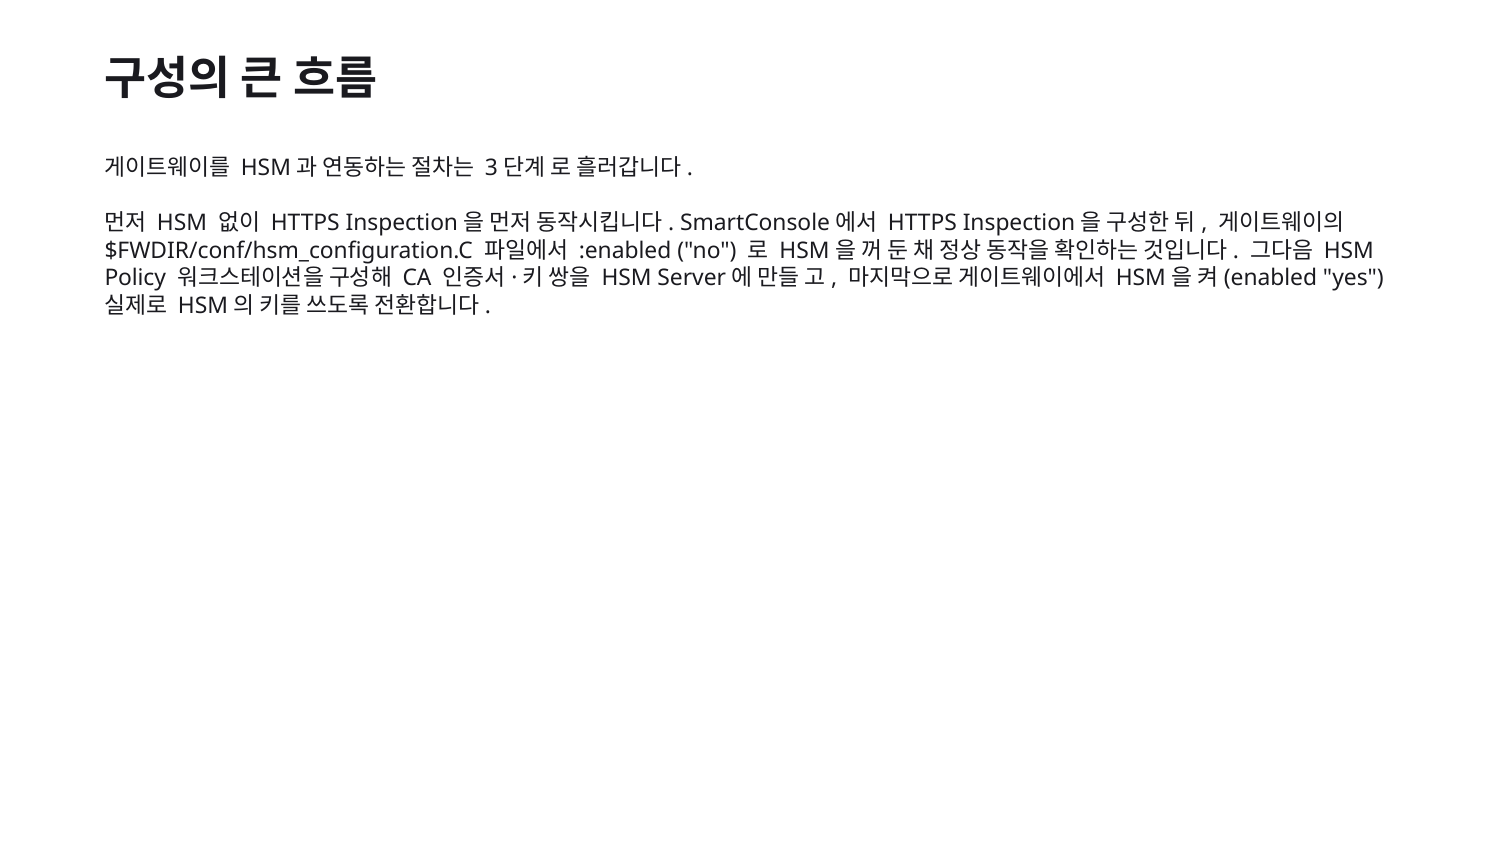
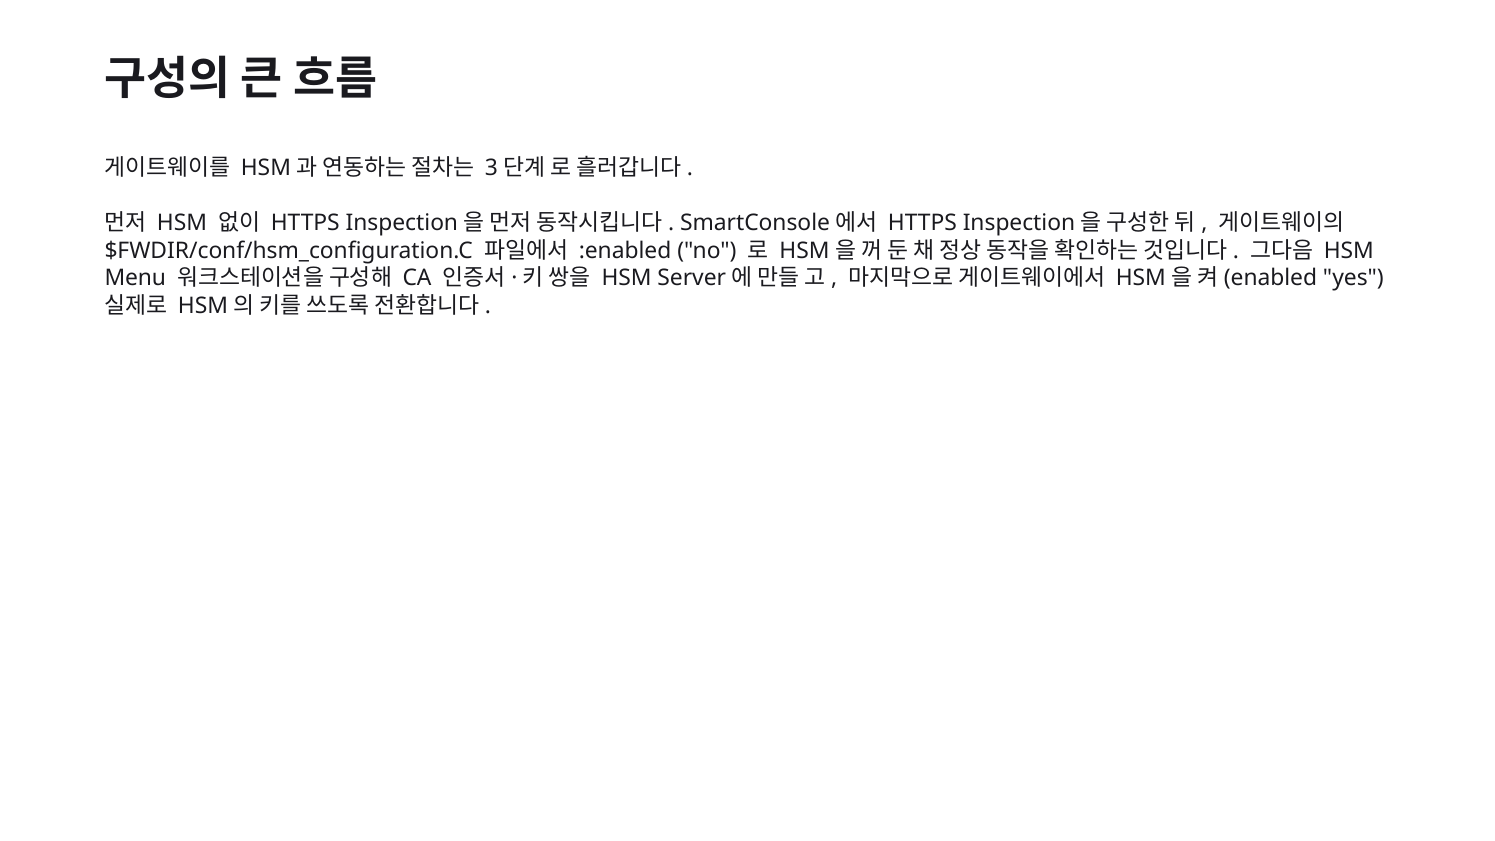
Policy: Policy -> Menu (135, 278)
